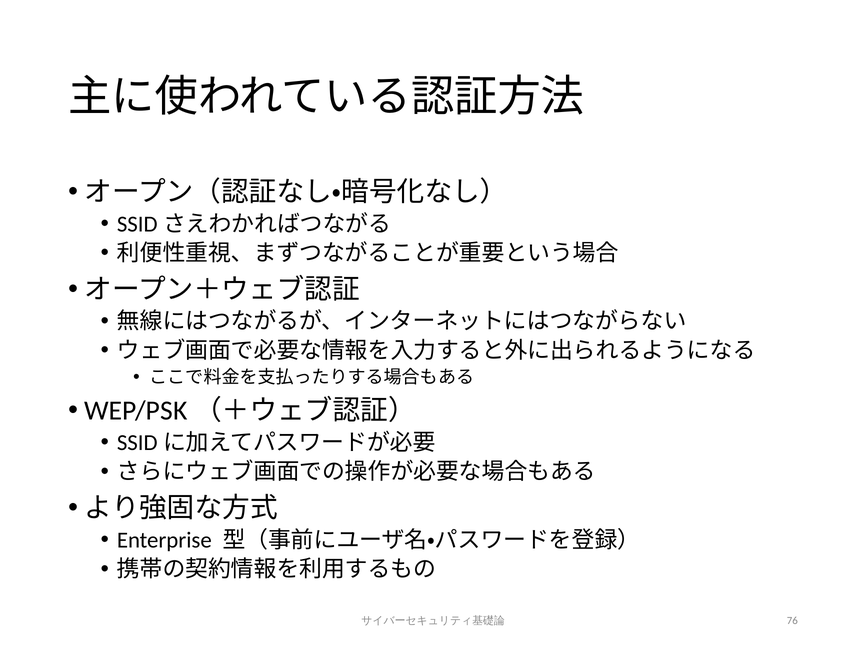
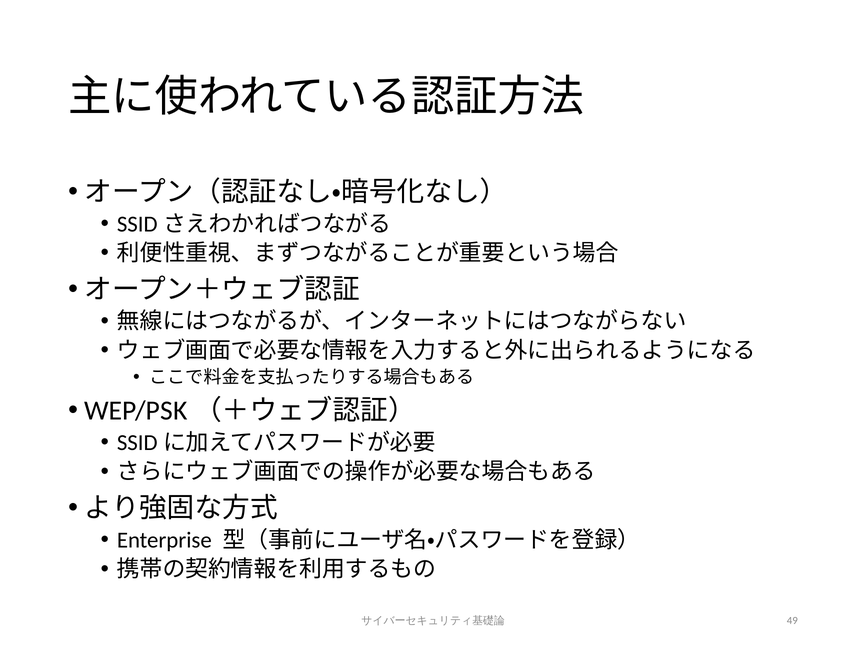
76: 76 -> 49 (792, 620)
